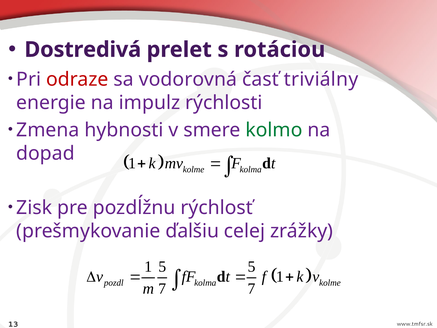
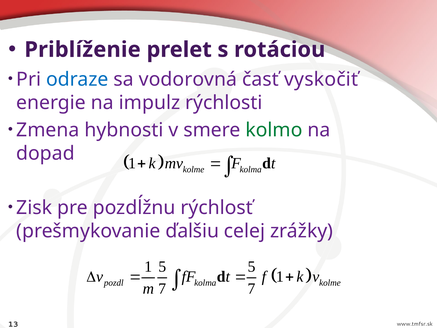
Dostredivá: Dostredivá -> Priblíženie (83, 50)
odraze colour: red -> blue (77, 79)
triviálny: triviálny -> vyskočiť (321, 79)
